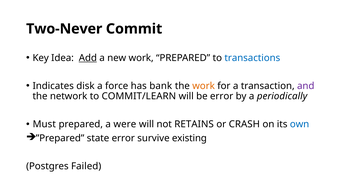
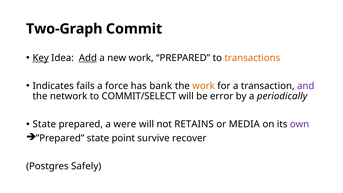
Two-Never: Two-Never -> Two-Graph (64, 29)
Key underline: none -> present (41, 58)
transactions colour: blue -> orange (252, 58)
disk: disk -> fails (85, 86)
COMMIT/LEARN: COMMIT/LEARN -> COMMIT/SELECT (139, 96)
Must: Must -> State (44, 124)
CRASH: CRASH -> MEDIA (244, 124)
own colour: blue -> purple (300, 124)
state error: error -> point (123, 138)
existing: existing -> recover (189, 138)
Failed: Failed -> Safely (86, 166)
